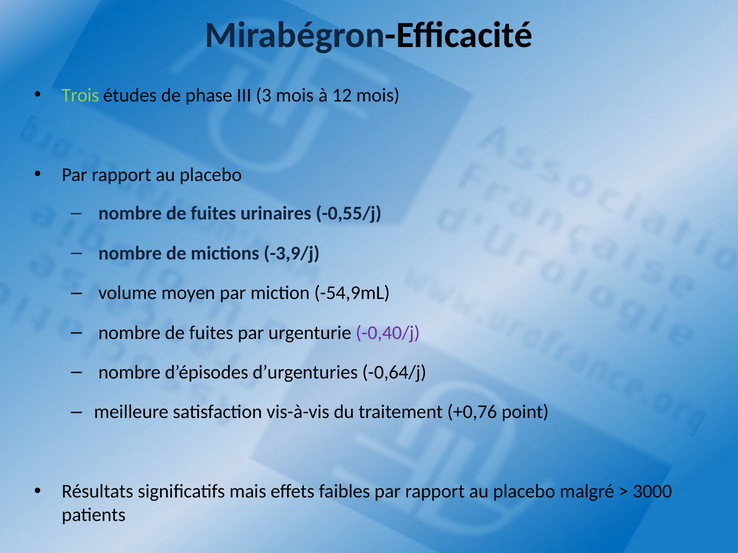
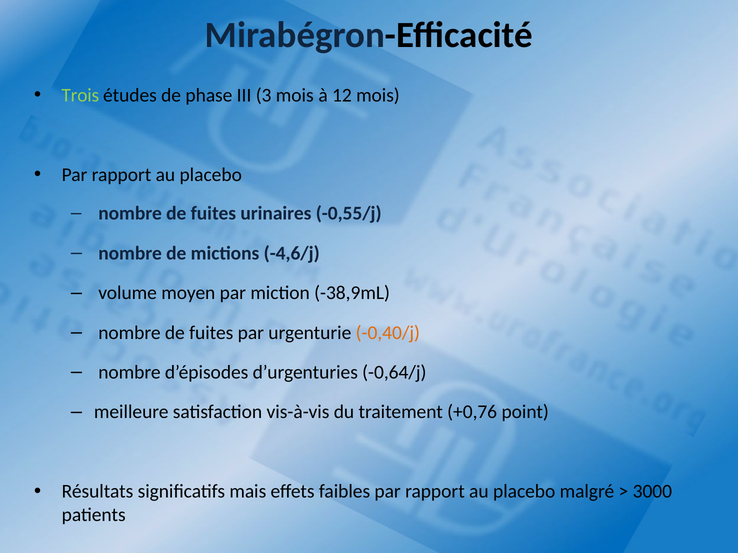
-3,9/j: -3,9/j -> -4,6/j (292, 253)
-54,9mL: -54,9mL -> -38,9mL (352, 293)
-0,40/j colour: purple -> orange (388, 333)
